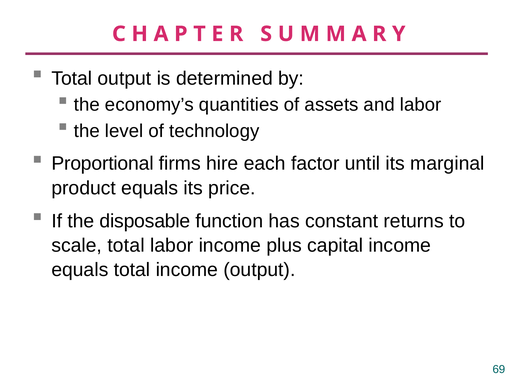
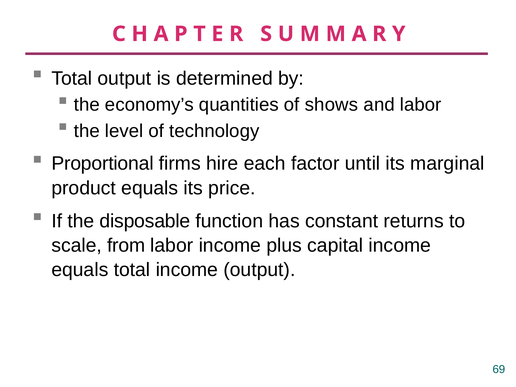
assets: assets -> shows (331, 105)
scale total: total -> from (126, 246)
